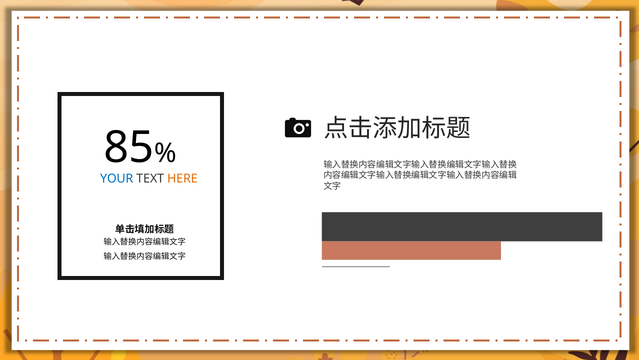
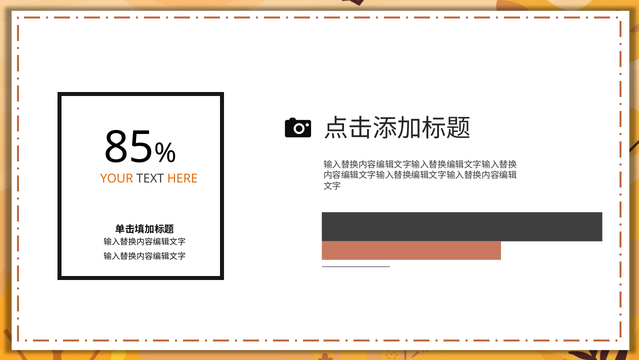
YOUR colour: blue -> orange (117, 178)
